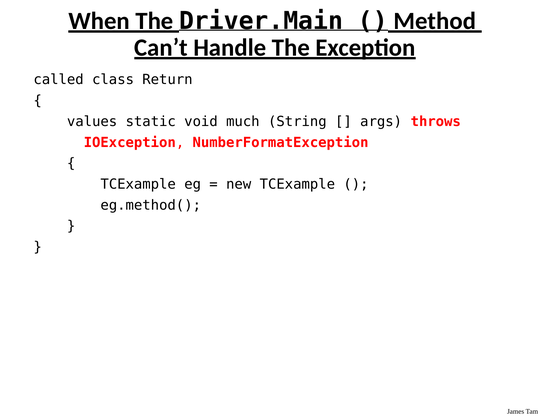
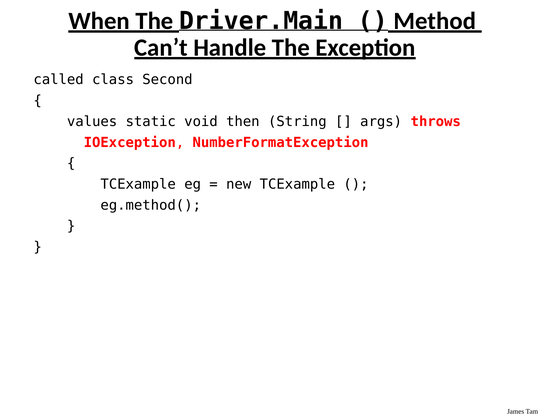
Return: Return -> Second (167, 80)
much: much -> then (243, 121)
